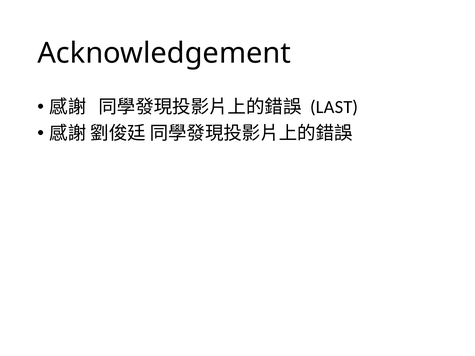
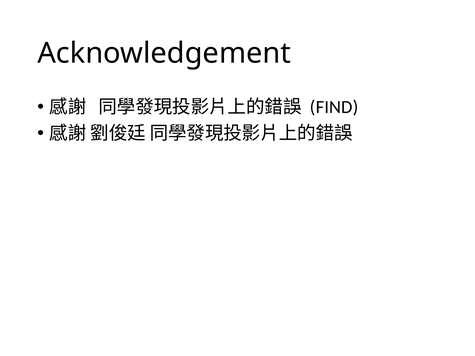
LAST: LAST -> FIND (334, 107)
